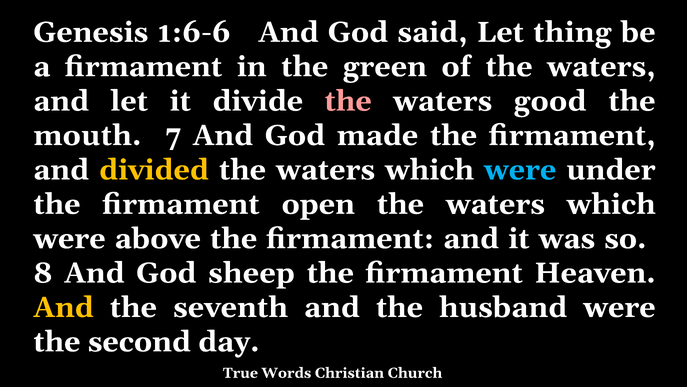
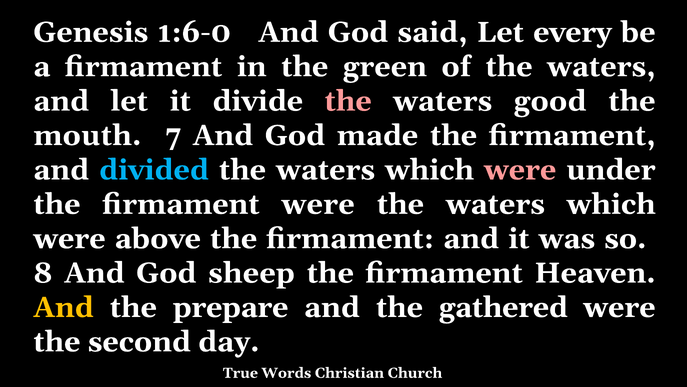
1:6-6: 1:6-6 -> 1:6-0 (194, 32)
thing: thing -> every (573, 32)
divided colour: yellow -> light blue (154, 170)
were colour: light blue -> pink (520, 170)
firmament open: open -> were (318, 204)
seventh: seventh -> prepare (231, 307)
husband: husband -> gathered (503, 307)
